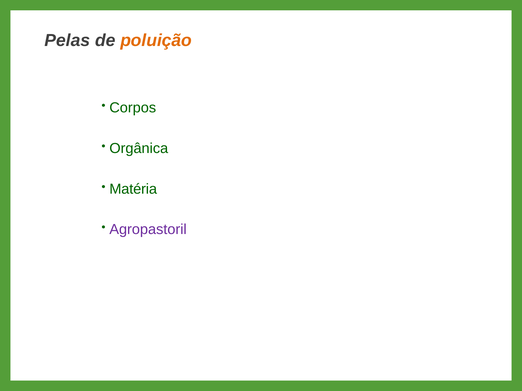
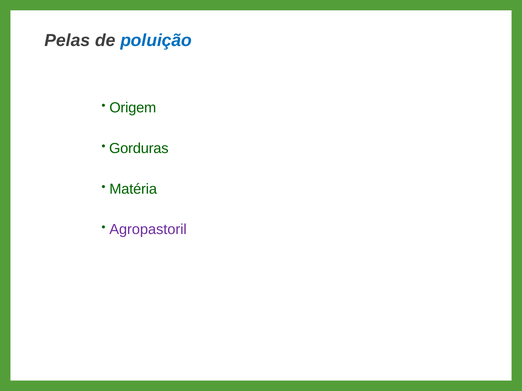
poluição colour: orange -> blue (156, 40)
Corpos: Corpos -> Origem (133, 108)
Orgânica: Orgânica -> Gorduras (139, 149)
